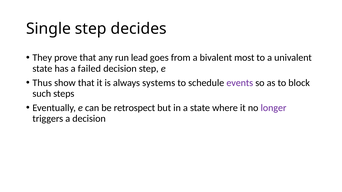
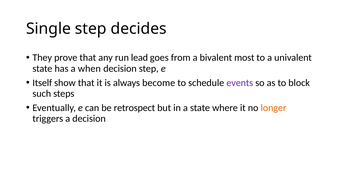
failed: failed -> when (89, 69)
Thus: Thus -> Itself (42, 83)
systems: systems -> become (159, 83)
longer colour: purple -> orange (274, 108)
